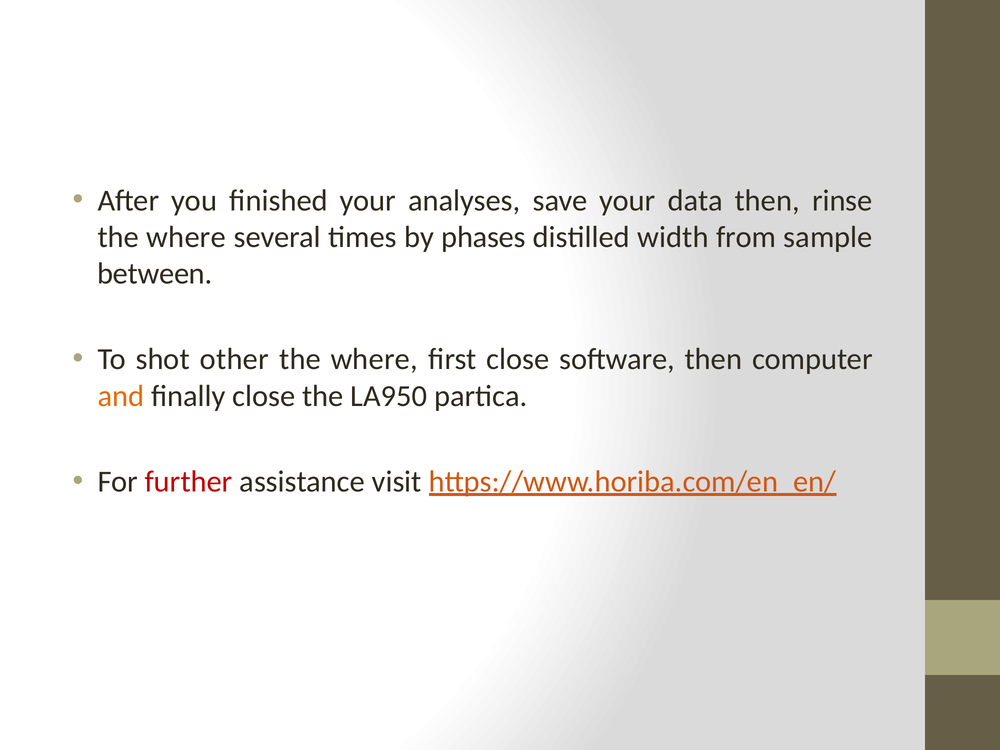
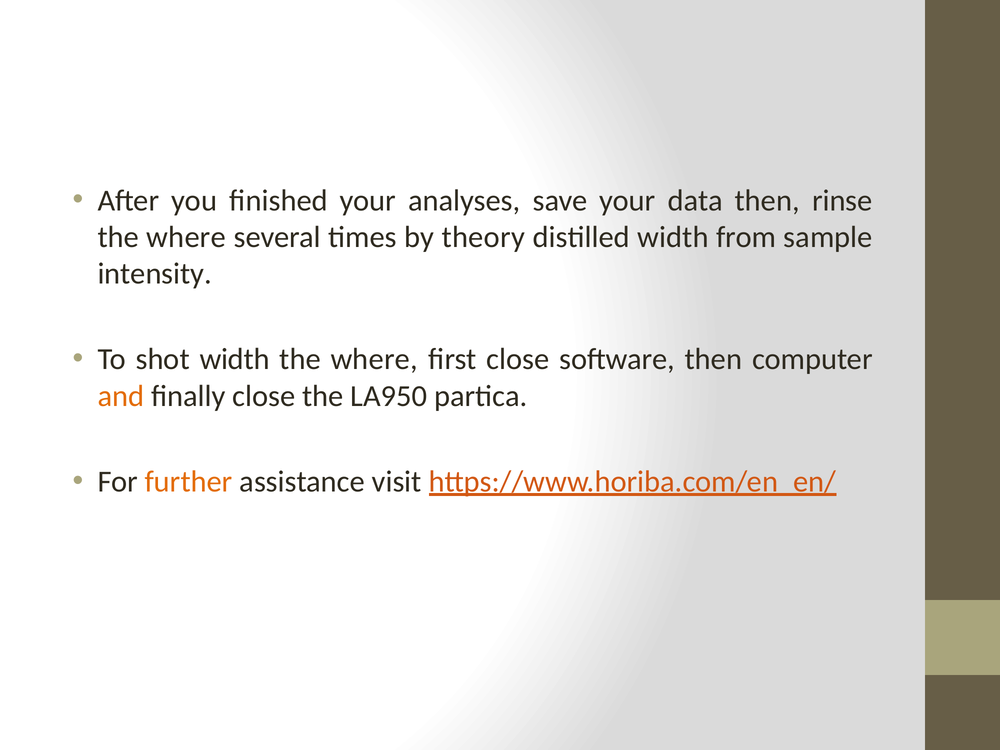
phases: phases -> theory (483, 237)
between: between -> intensity (155, 274)
shot other: other -> width (235, 359)
further colour: red -> orange (189, 481)
